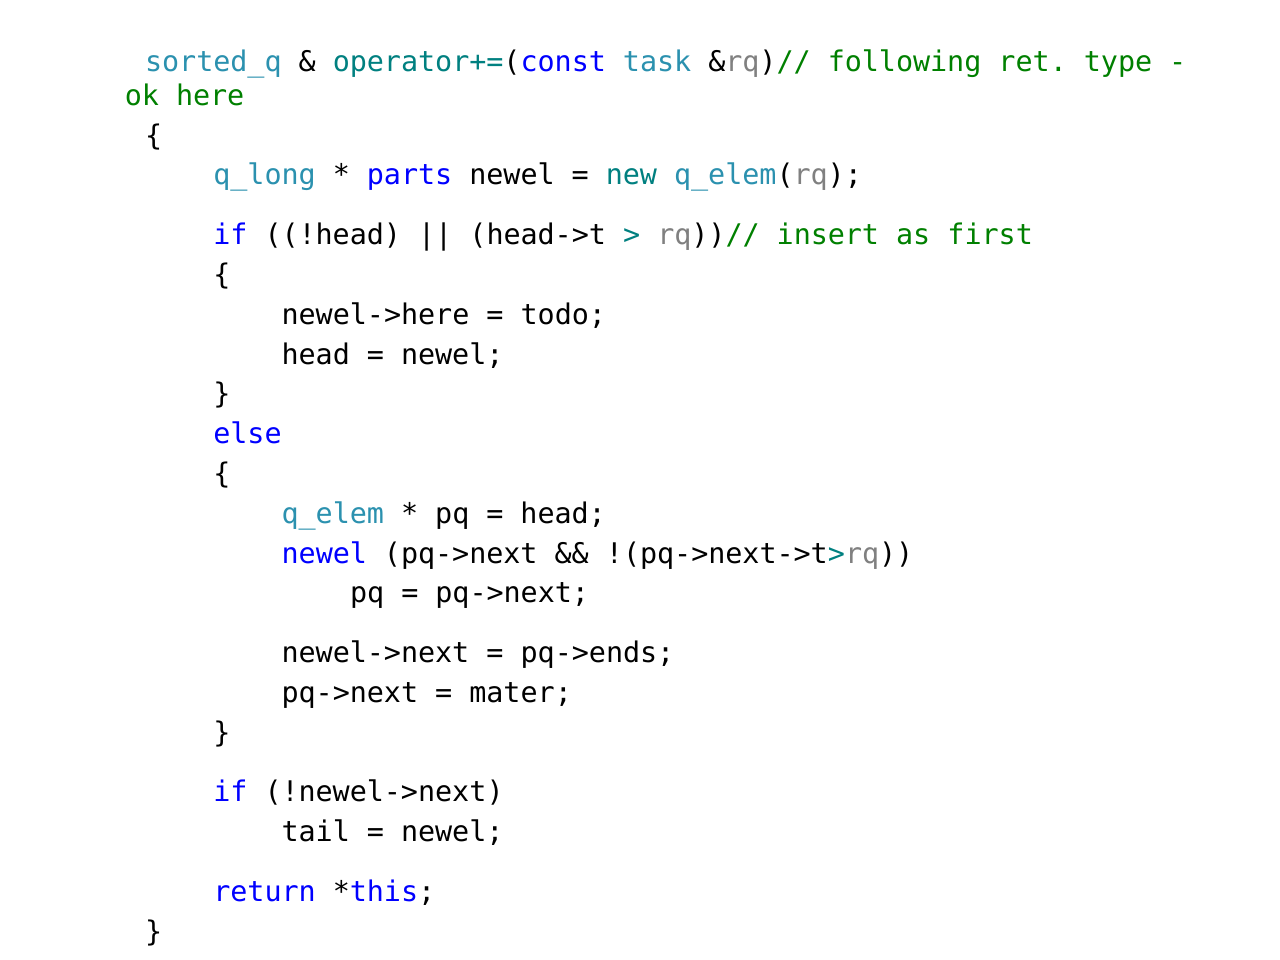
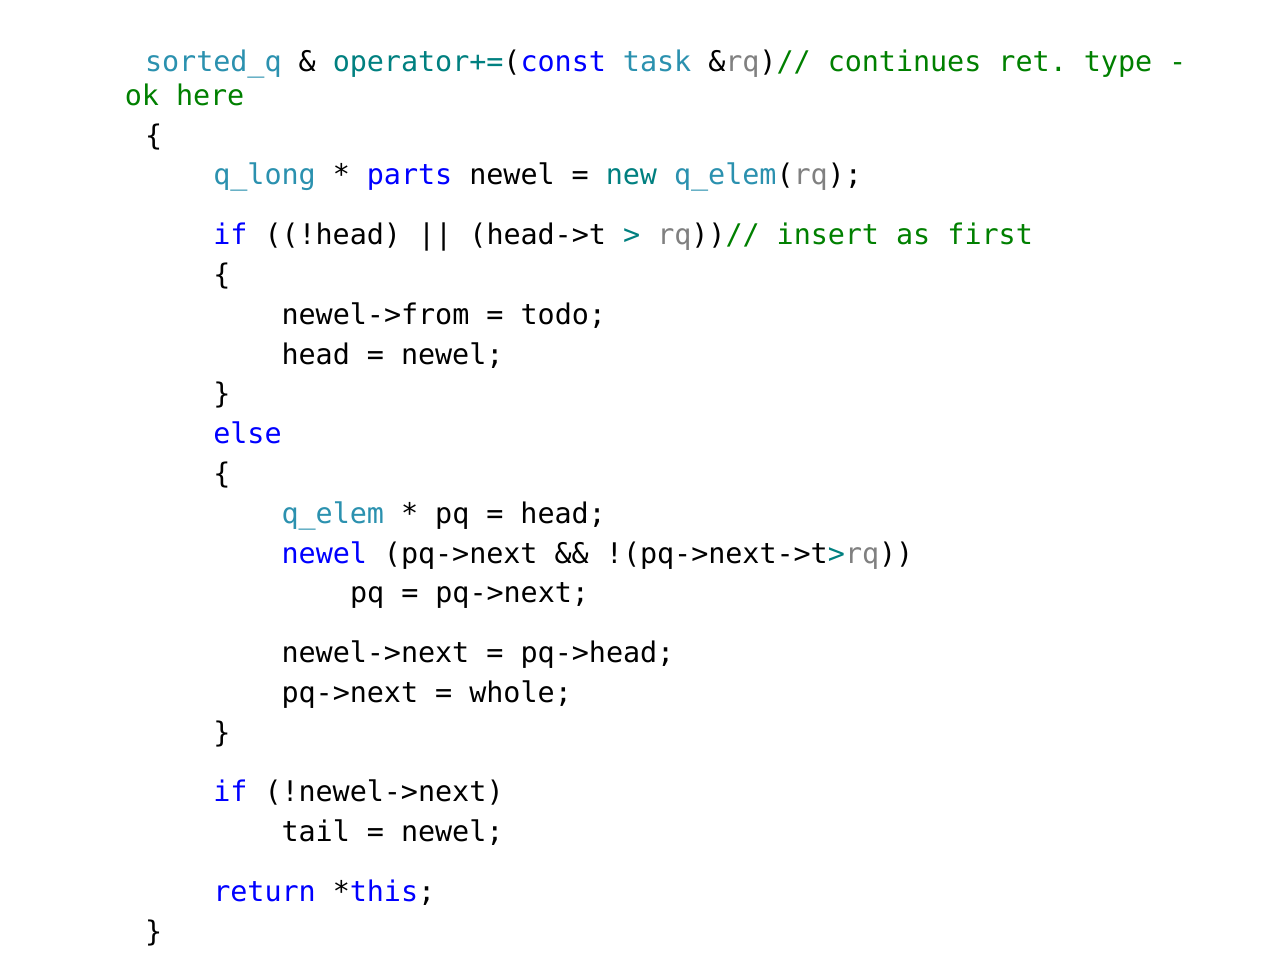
following: following -> continues (905, 62)
newel->here: newel->here -> newel->from (375, 315)
pq->ends: pq->ends -> pq->head (597, 653)
mater: mater -> whole (521, 693)
